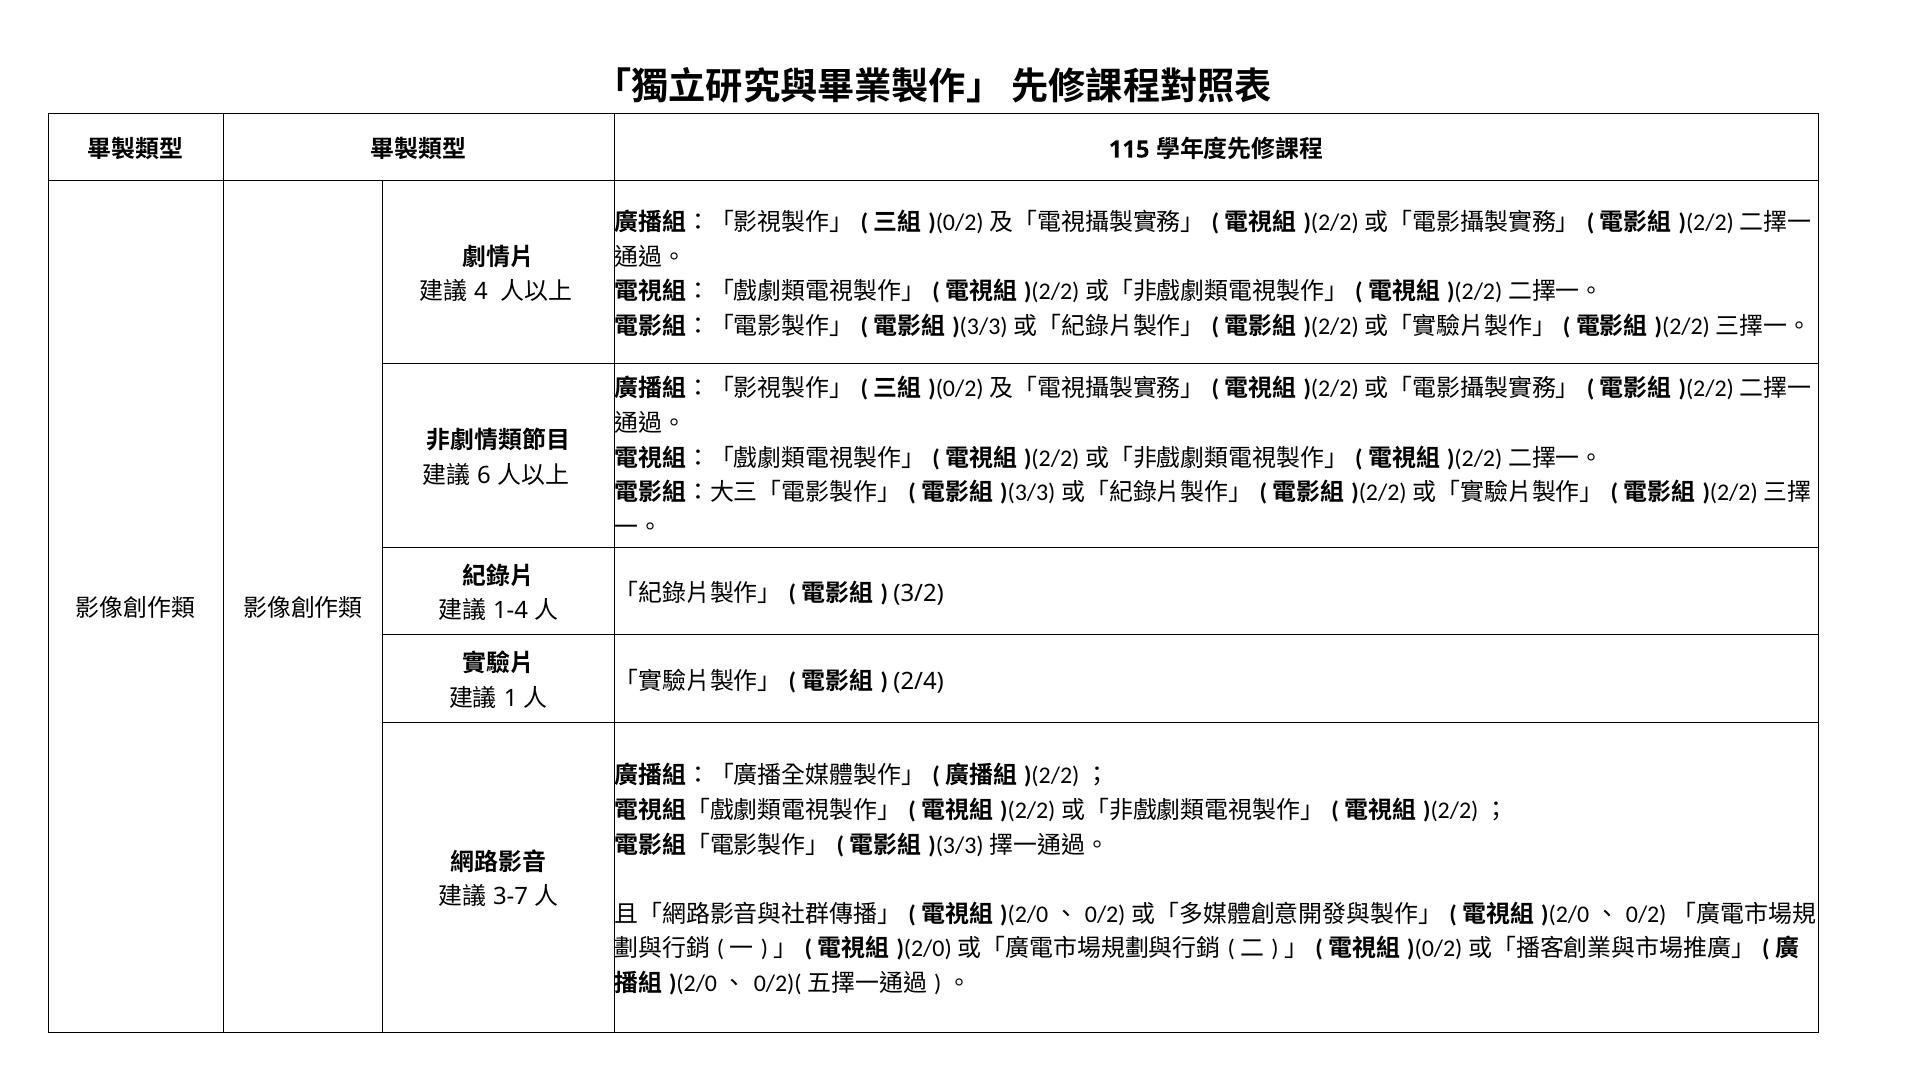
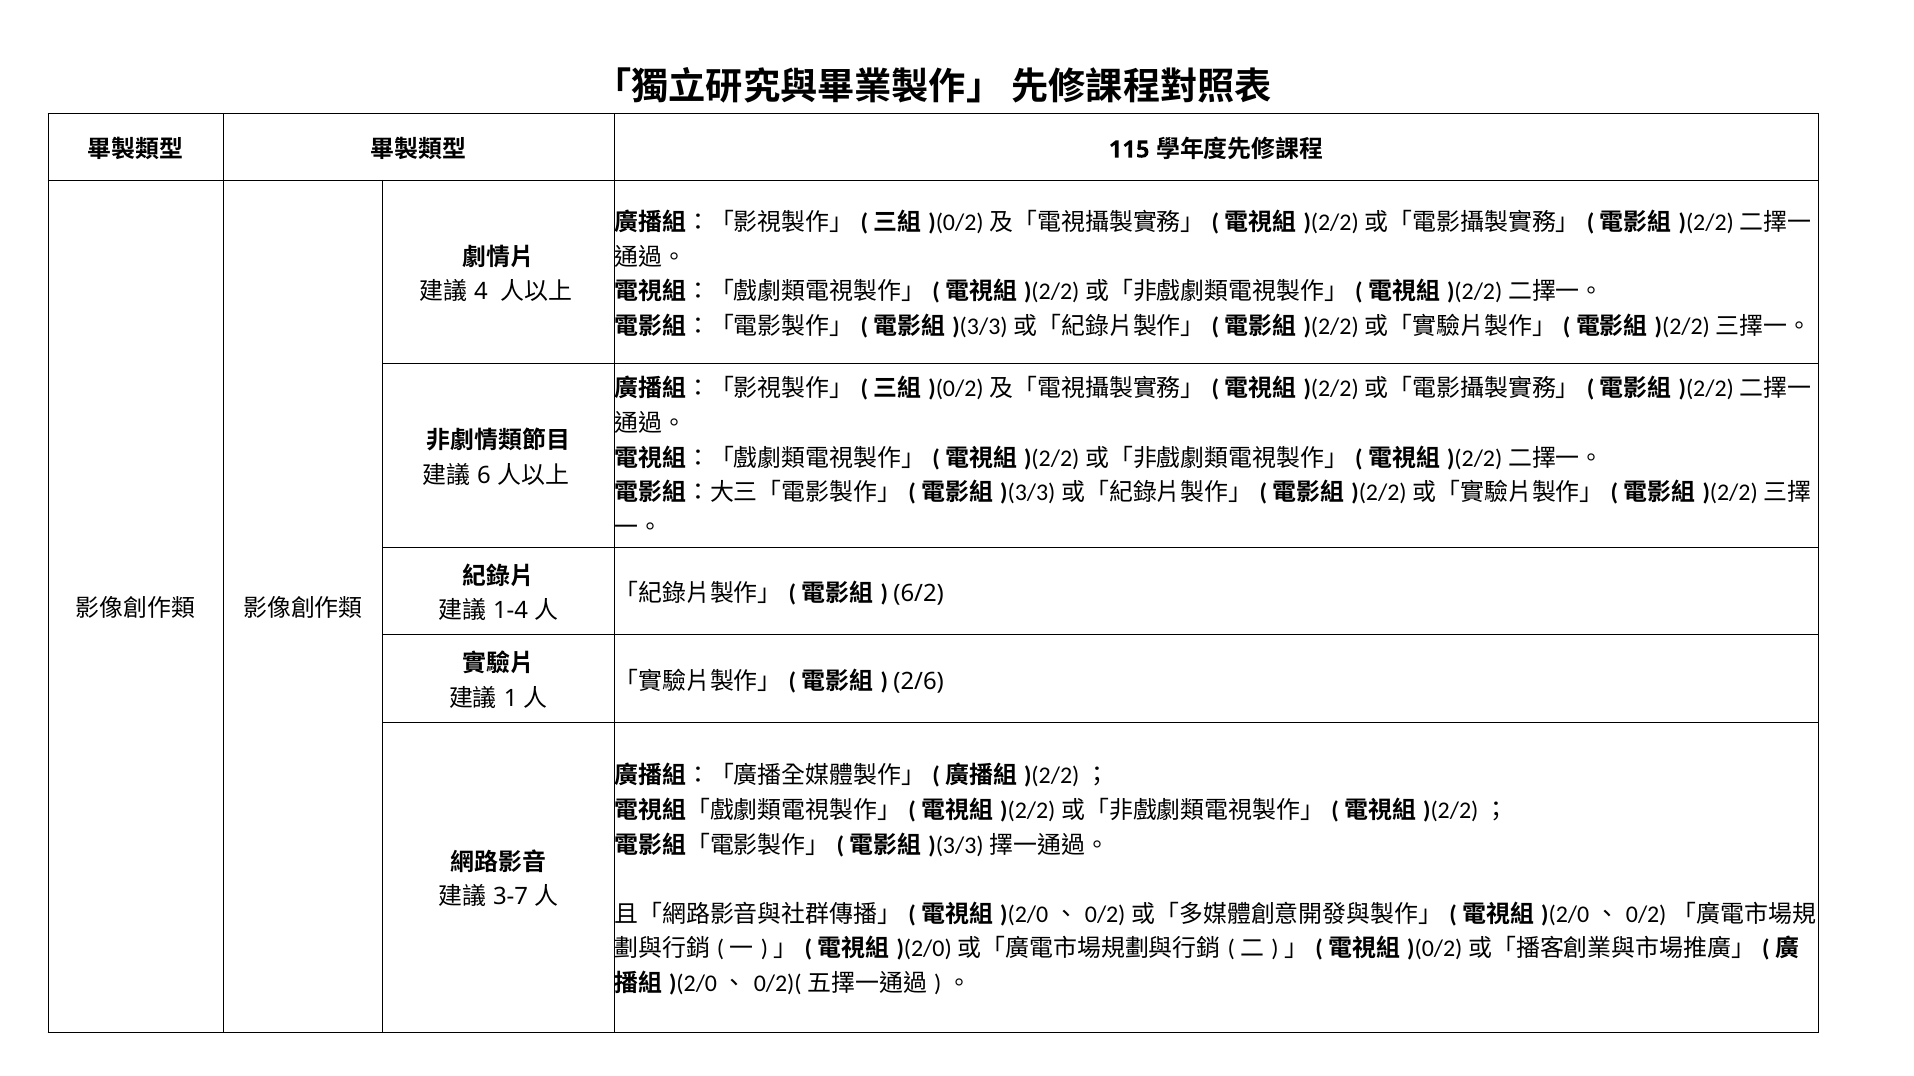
3/2: 3/2 -> 6/2 (919, 594)
2/4: 2/4 -> 2/6 (919, 682)
